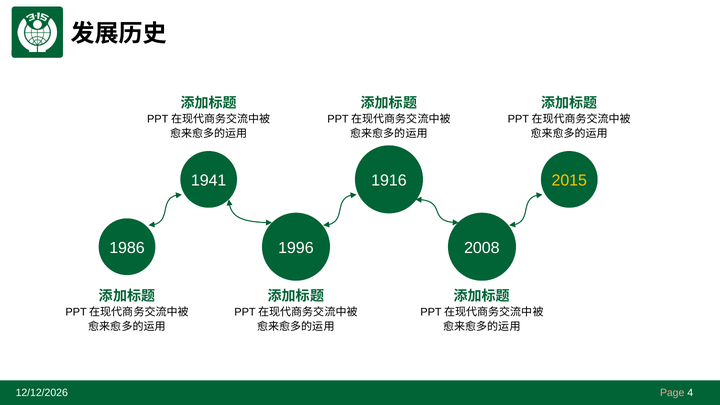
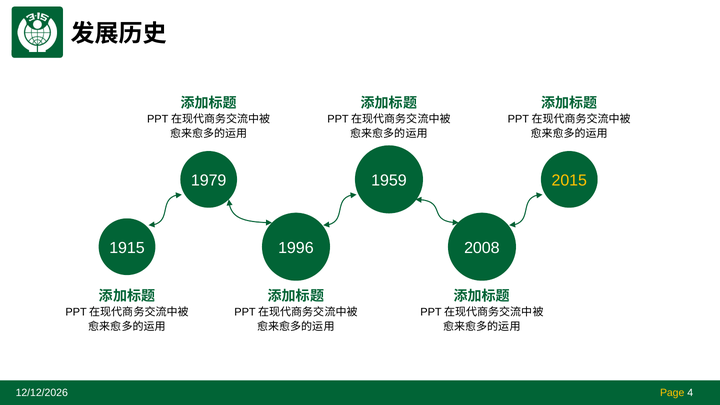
1941: 1941 -> 1979 (209, 180)
1916: 1916 -> 1959 (389, 180)
1986: 1986 -> 1915 (127, 248)
Page colour: pink -> yellow (672, 393)
